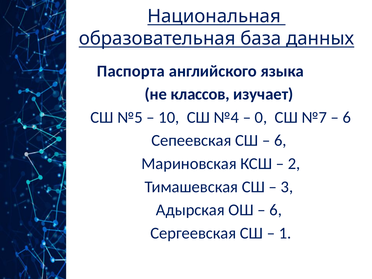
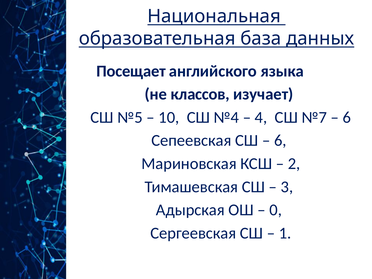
Паспорта: Паспорта -> Посещает (131, 71)
0: 0 -> 4 (261, 117)
6: 6 -> 0 (276, 210)
